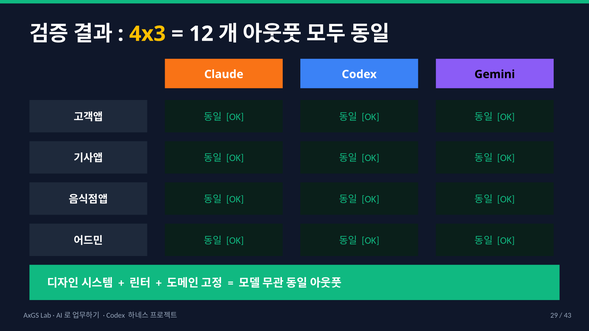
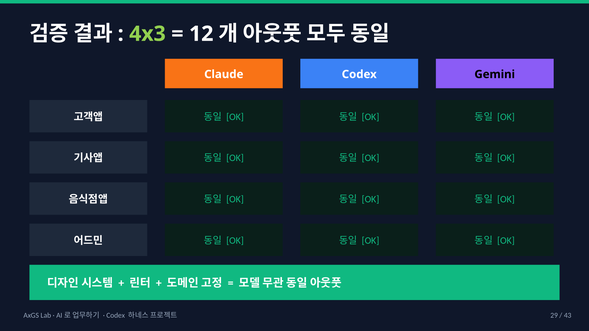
4x3 colour: yellow -> light green (147, 34)
